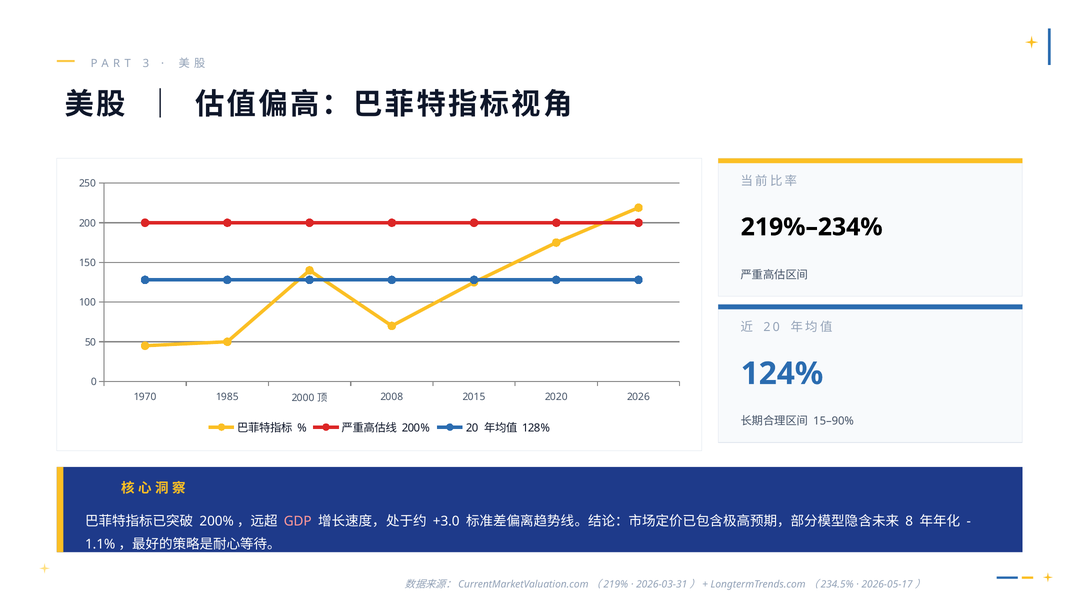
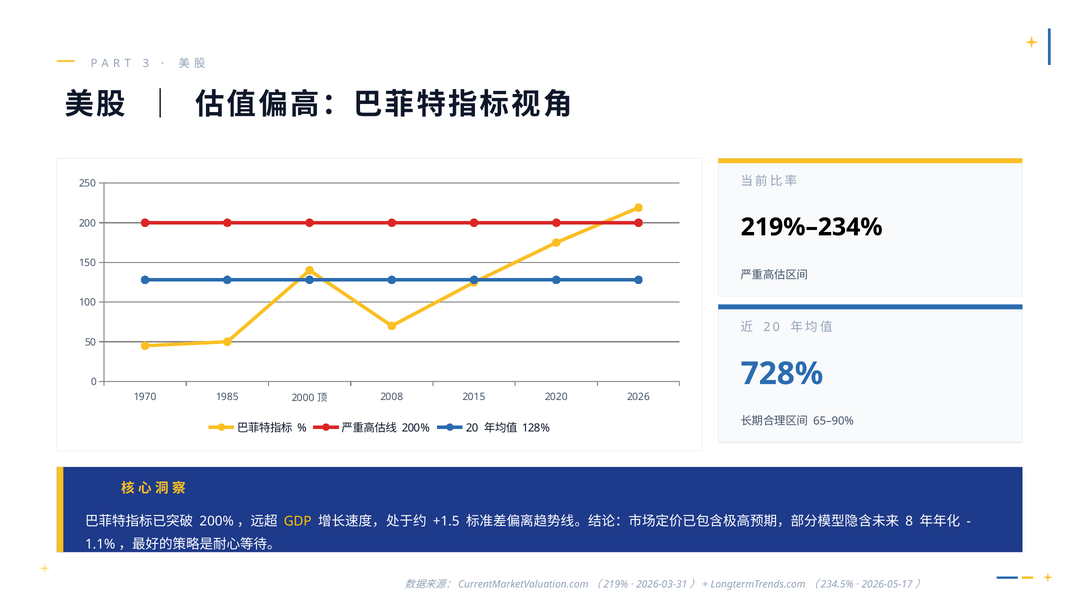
124%: 124% -> 728% (782, 373)
15–90%: 15–90% -> 65–90% (834, 421)
GDP colour: pink -> yellow (298, 521)
+3.0: +3.0 -> +1.5 (446, 521)
